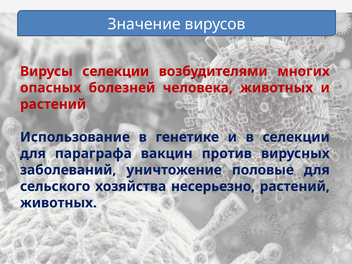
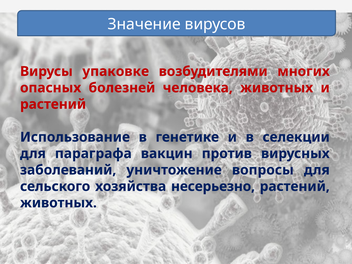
Вирусы селекции: селекции -> упаковке (116, 71)
половые: половые -> вопросы (263, 170)
